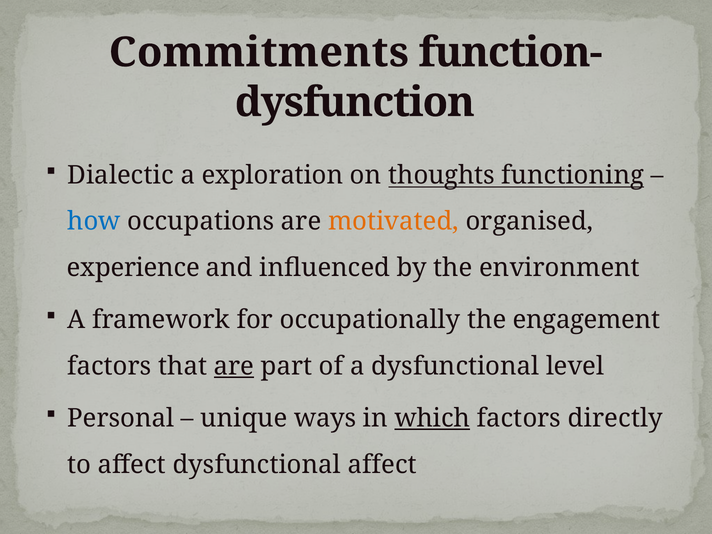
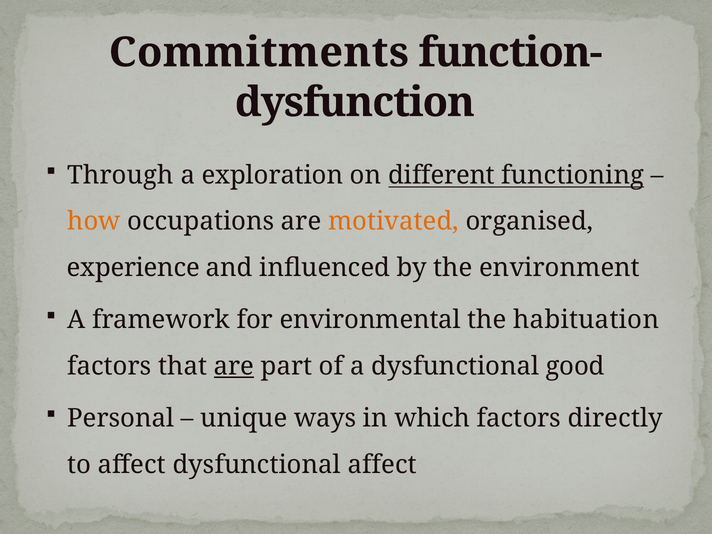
Dialectic: Dialectic -> Through (121, 175)
thoughts: thoughts -> different (442, 175)
how colour: blue -> orange (94, 222)
occupationally: occupationally -> environmental (370, 320)
engagement: engagement -> habituation (586, 320)
level: level -> good (575, 366)
which underline: present -> none (432, 418)
